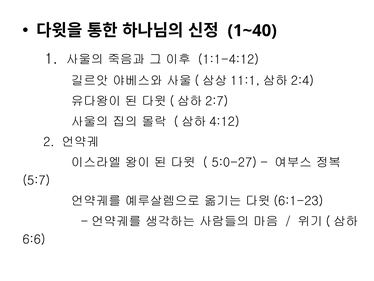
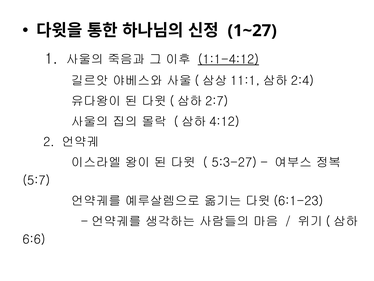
1~40: 1~40 -> 1~27 (252, 31)
1:1-4:12 underline: none -> present (228, 59)
5:0-27: 5:0-27 -> 5:3-27 (234, 162)
